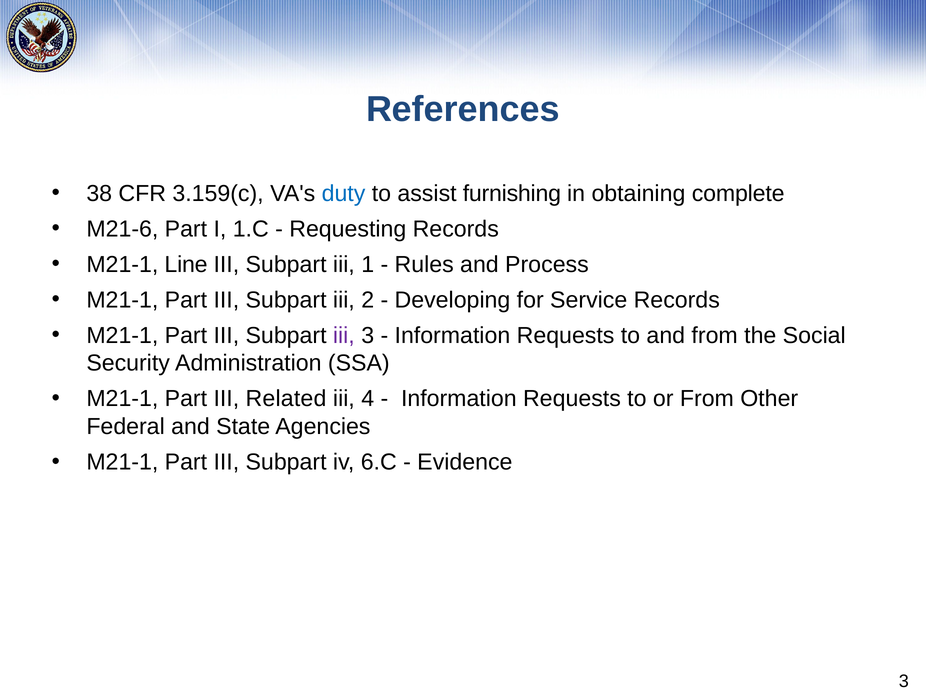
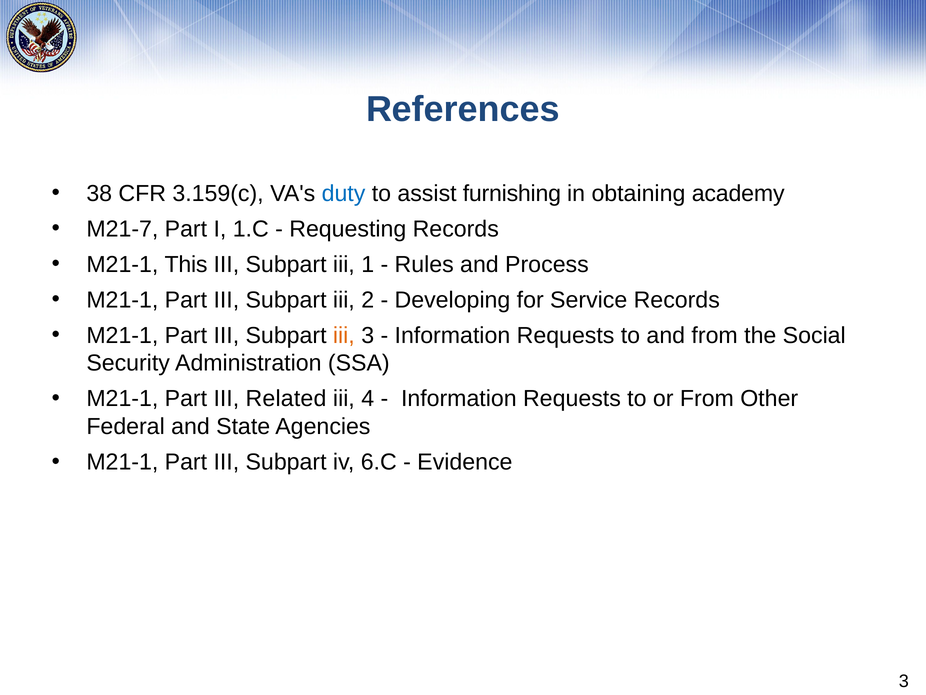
complete: complete -> academy (738, 193)
M21-6: M21-6 -> M21-7 (122, 229)
Line: Line -> This (186, 264)
iii colour: purple -> orange (344, 335)
